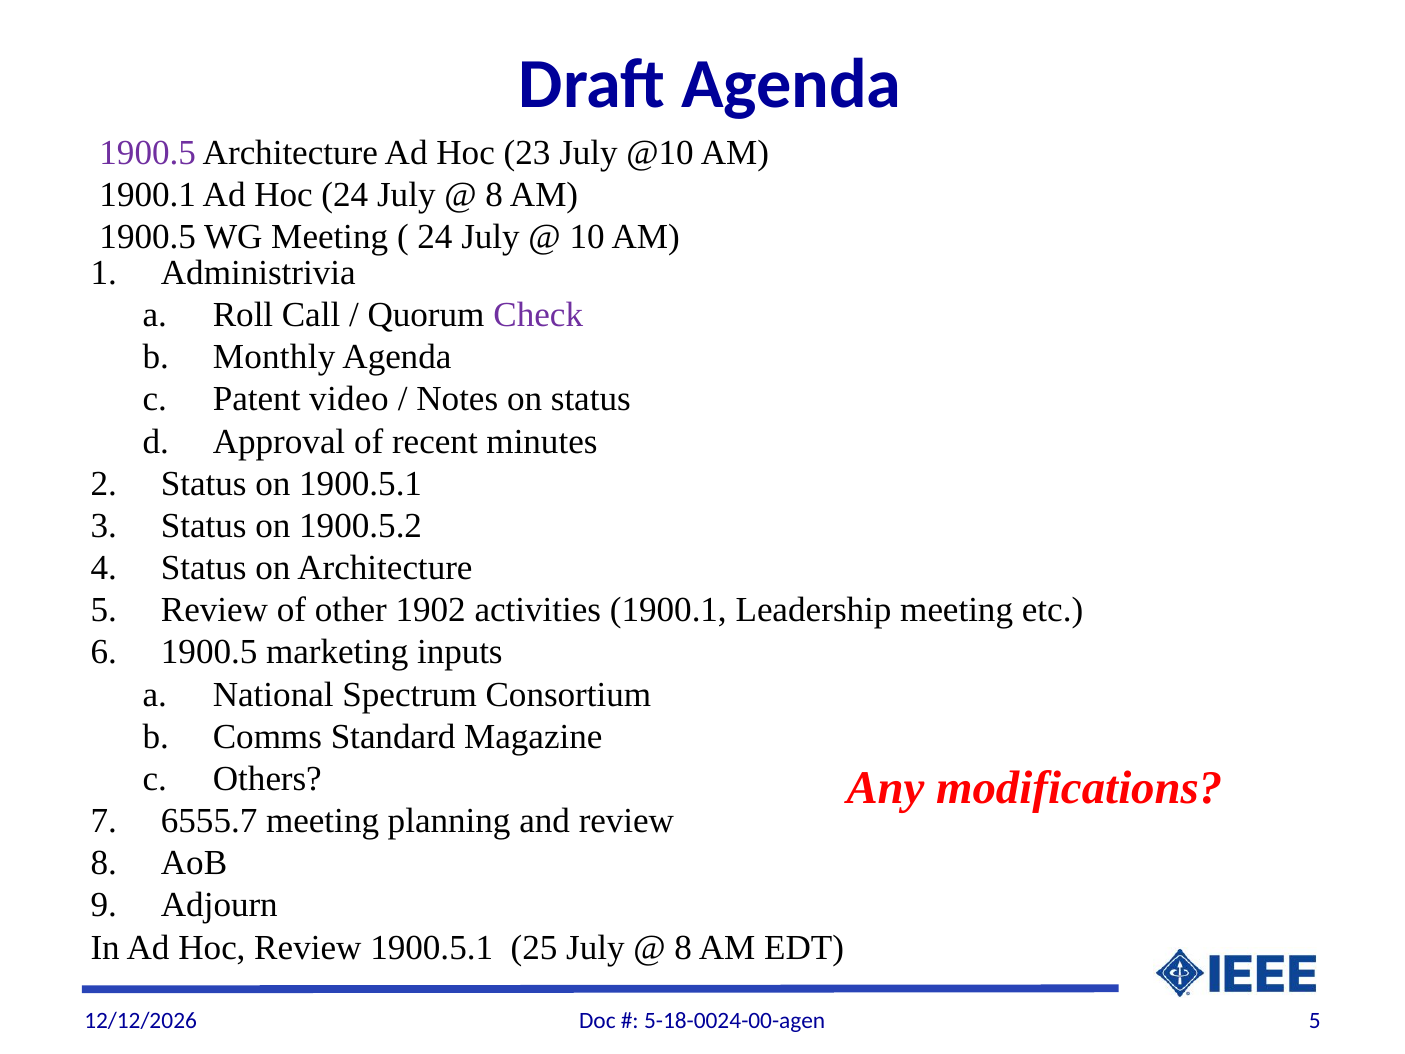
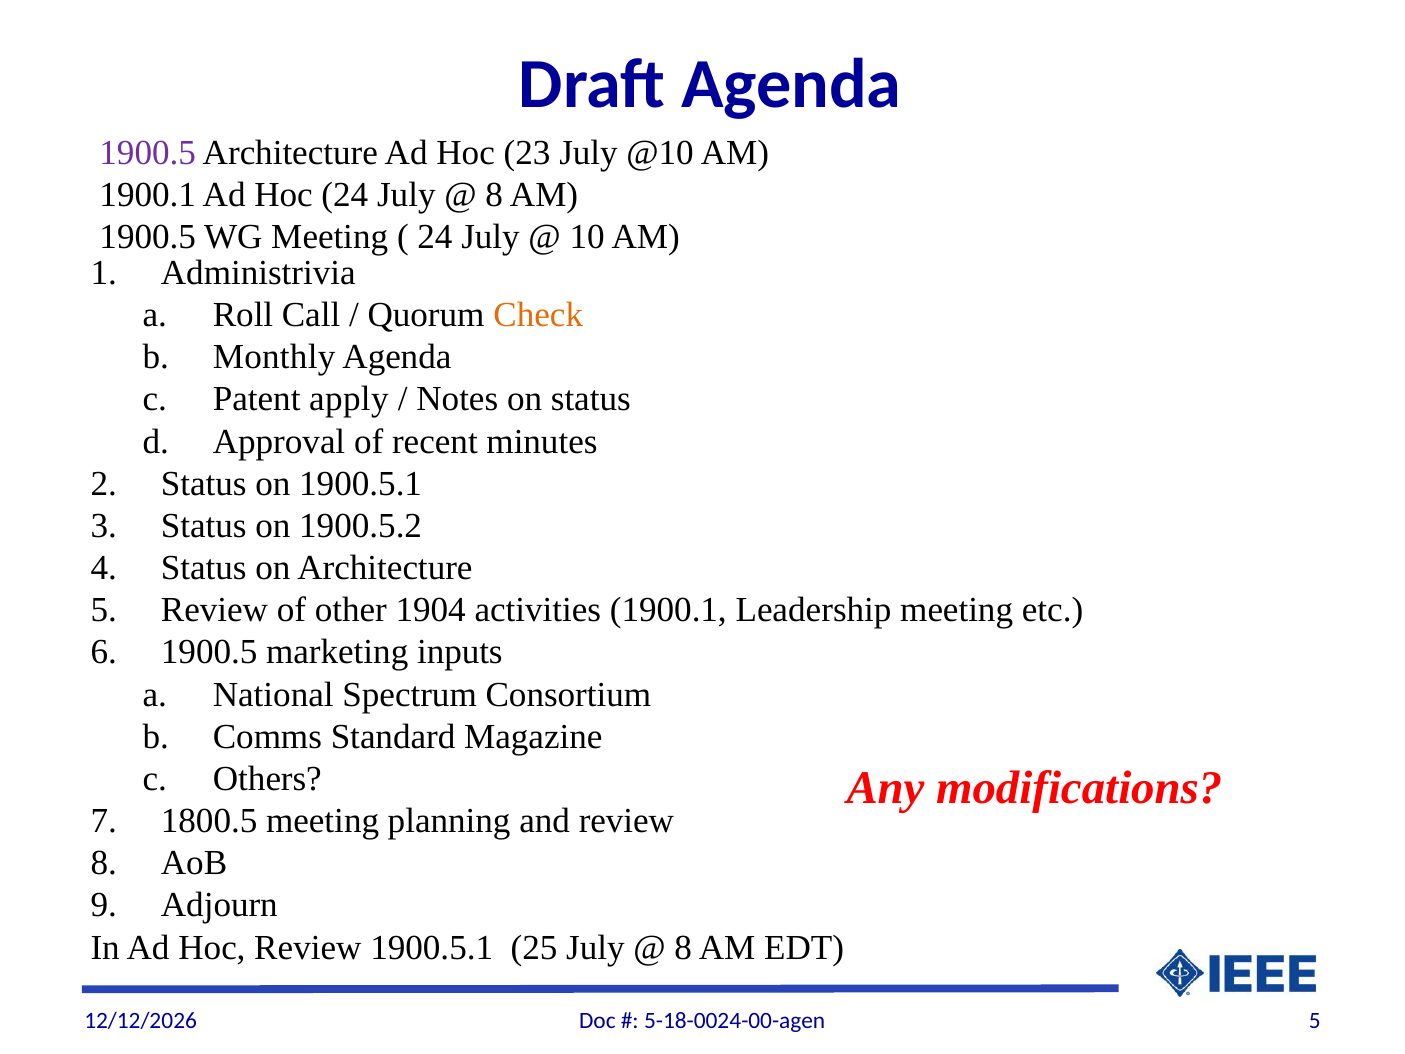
Check colour: purple -> orange (538, 315)
video: video -> apply (349, 399)
1902: 1902 -> 1904 (431, 610)
6555.7: 6555.7 -> 1800.5 (209, 821)
